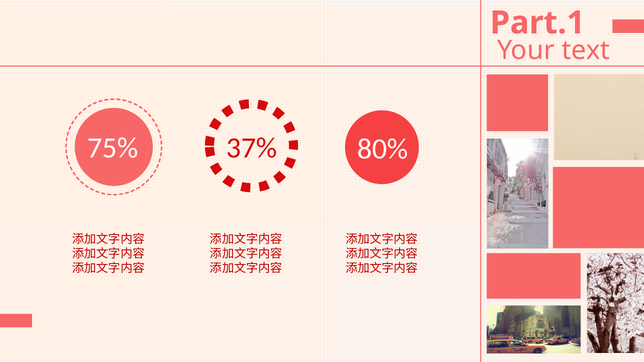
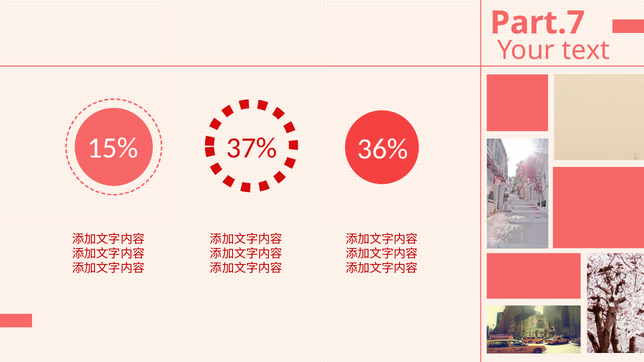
Part.1: Part.1 -> Part.7 (537, 23)
75%: 75% -> 15% (113, 148)
80%: 80% -> 36% (383, 149)
